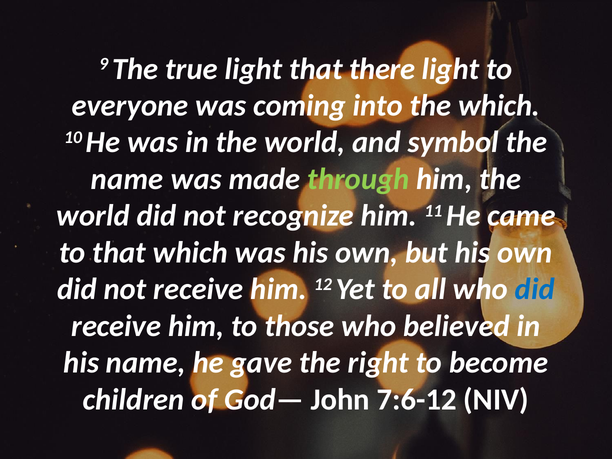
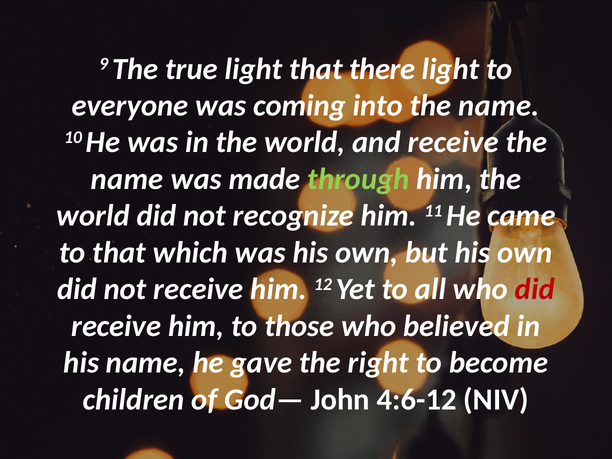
into the which: which -> name (499, 106)
and symbol: symbol -> receive (453, 142)
did colour: blue -> red (535, 289)
7:6-12: 7:6-12 -> 4:6-12 (417, 399)
